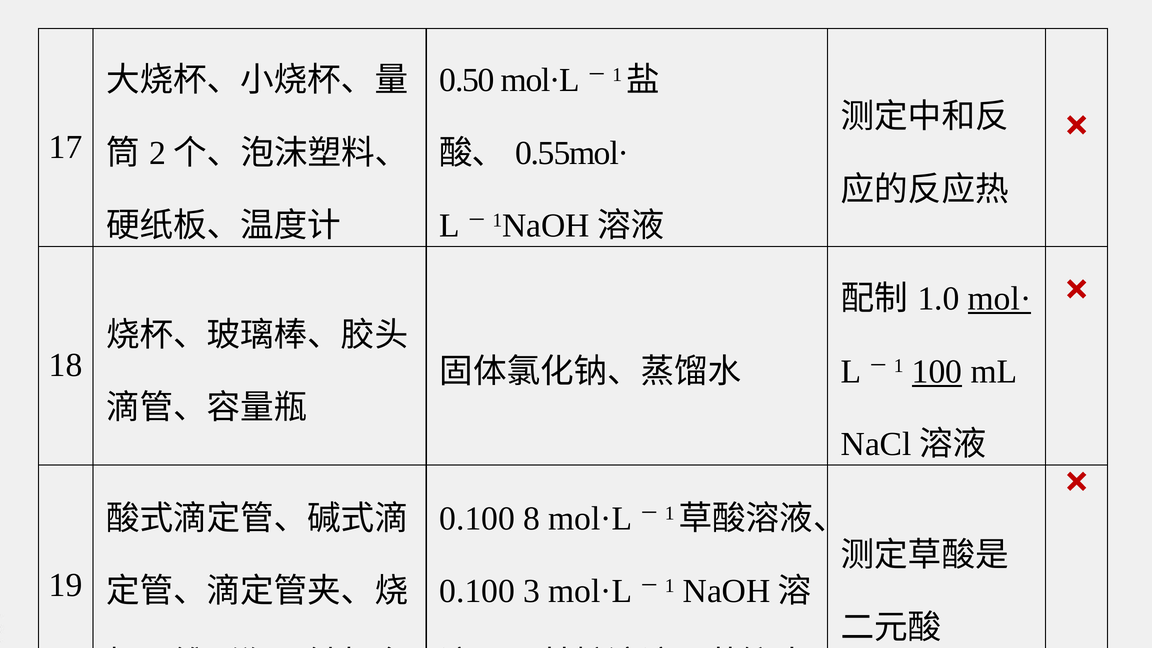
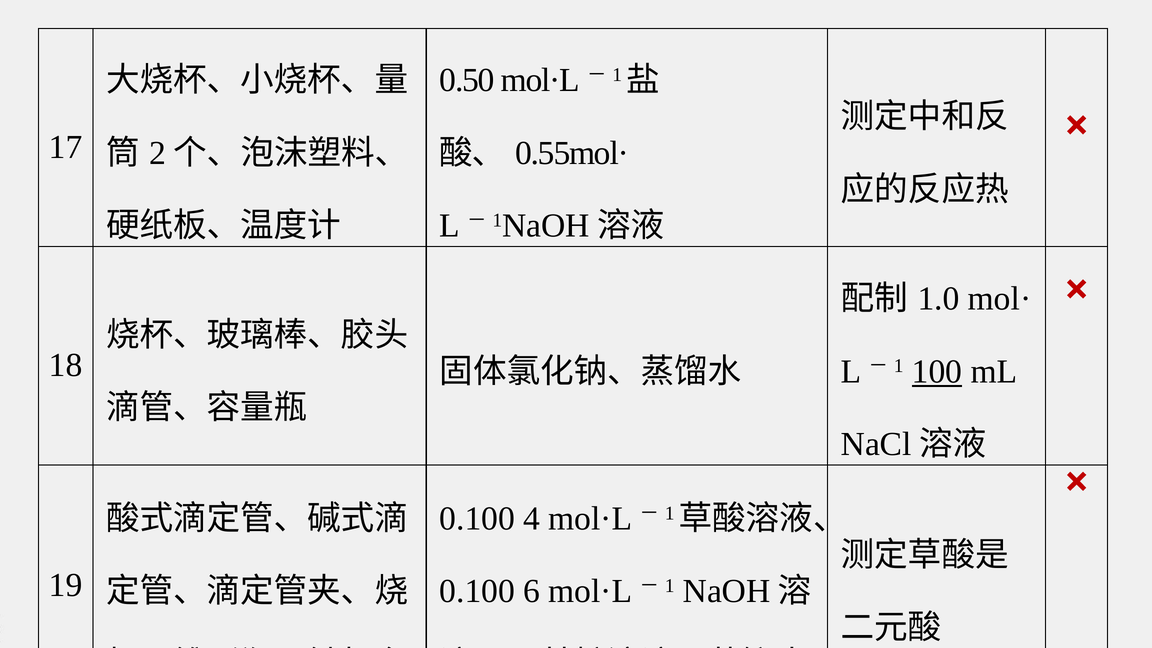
mol· underline: present -> none (1000, 299)
8: 8 -> 4 (532, 519)
3: 3 -> 6 (532, 592)
